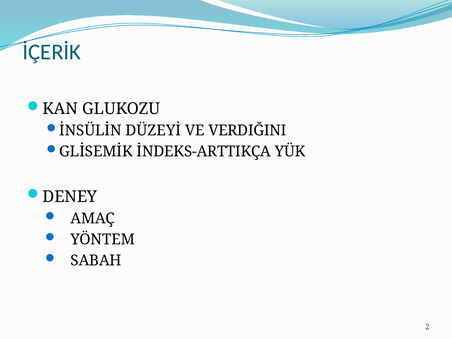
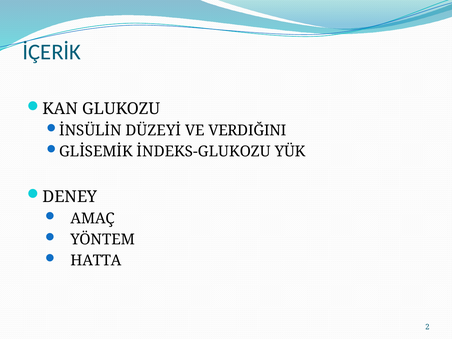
İNDEKS-ARTTIKÇA: İNDEKS-ARTTIKÇA -> İNDEKS-GLUKOZU (204, 152)
SABAH: SABAH -> HATTA (96, 261)
